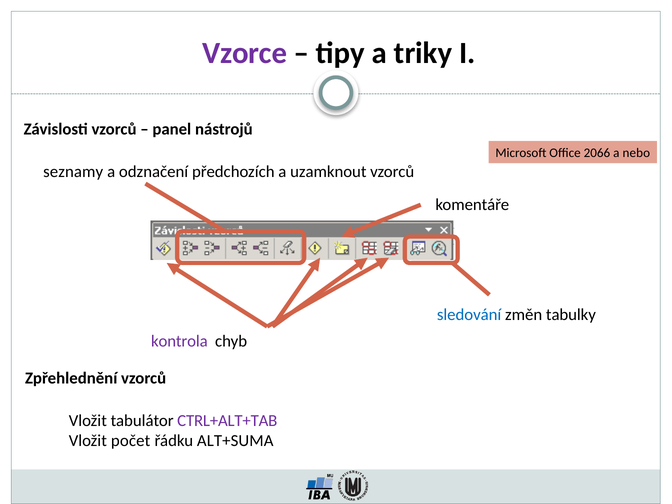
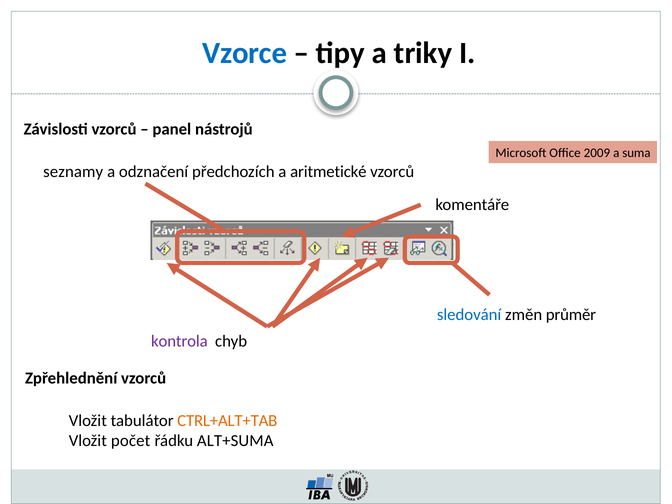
Vzorce colour: purple -> blue (245, 53)
2066: 2066 -> 2009 (597, 153)
nebo: nebo -> suma (636, 153)
uzamknout: uzamknout -> aritmetické (328, 172)
tabulky: tabulky -> průměr (571, 315)
CTRL+ALT+TAB colour: purple -> orange (227, 421)
